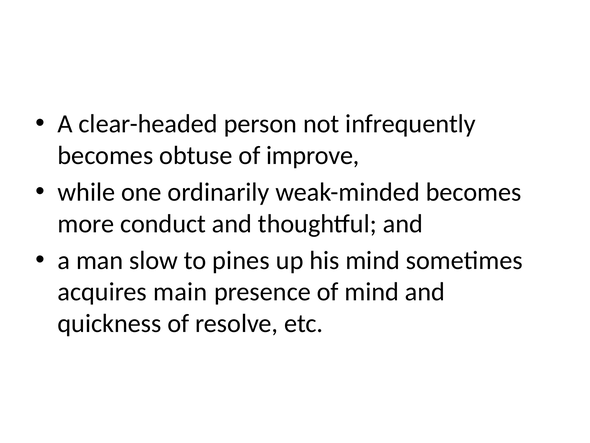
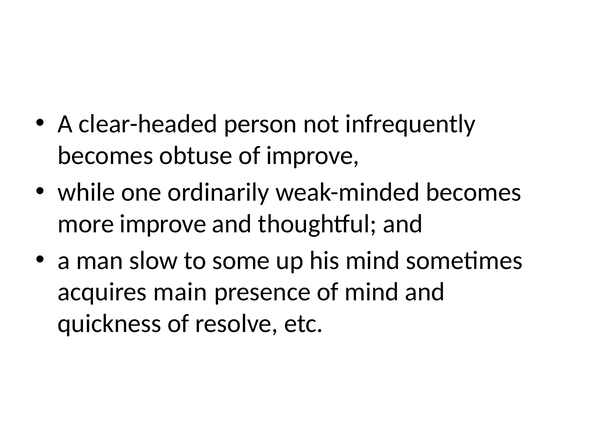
more conduct: conduct -> improve (163, 223)
pines: pines -> some (241, 260)
